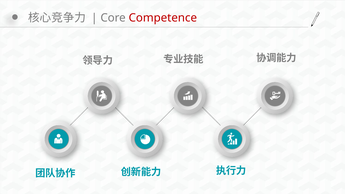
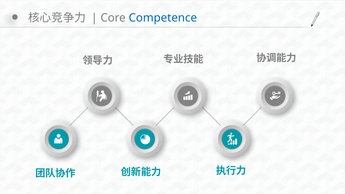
Competence colour: red -> blue (163, 18)
